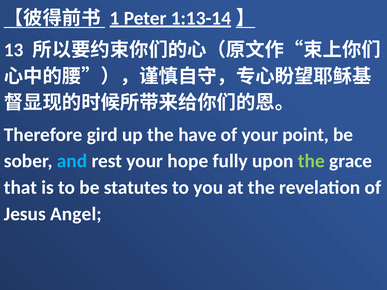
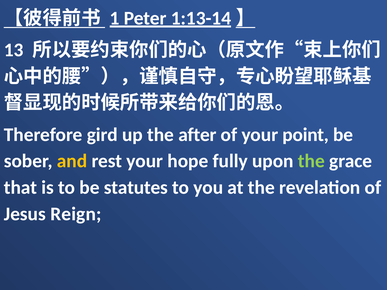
have: have -> after (197, 135)
and colour: light blue -> yellow (72, 161)
Angel: Angel -> Reign (76, 214)
